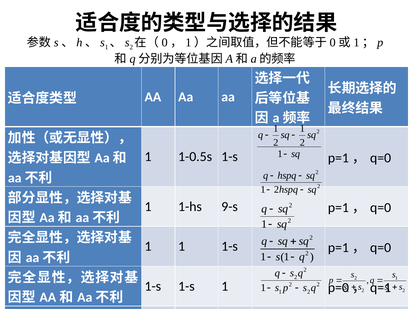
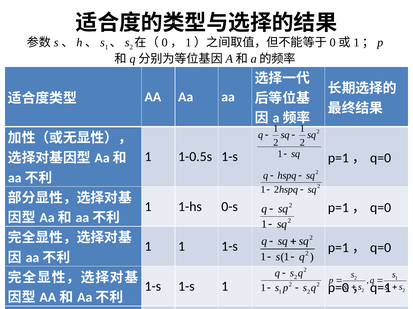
9-s: 9-s -> 0-s (230, 207)
